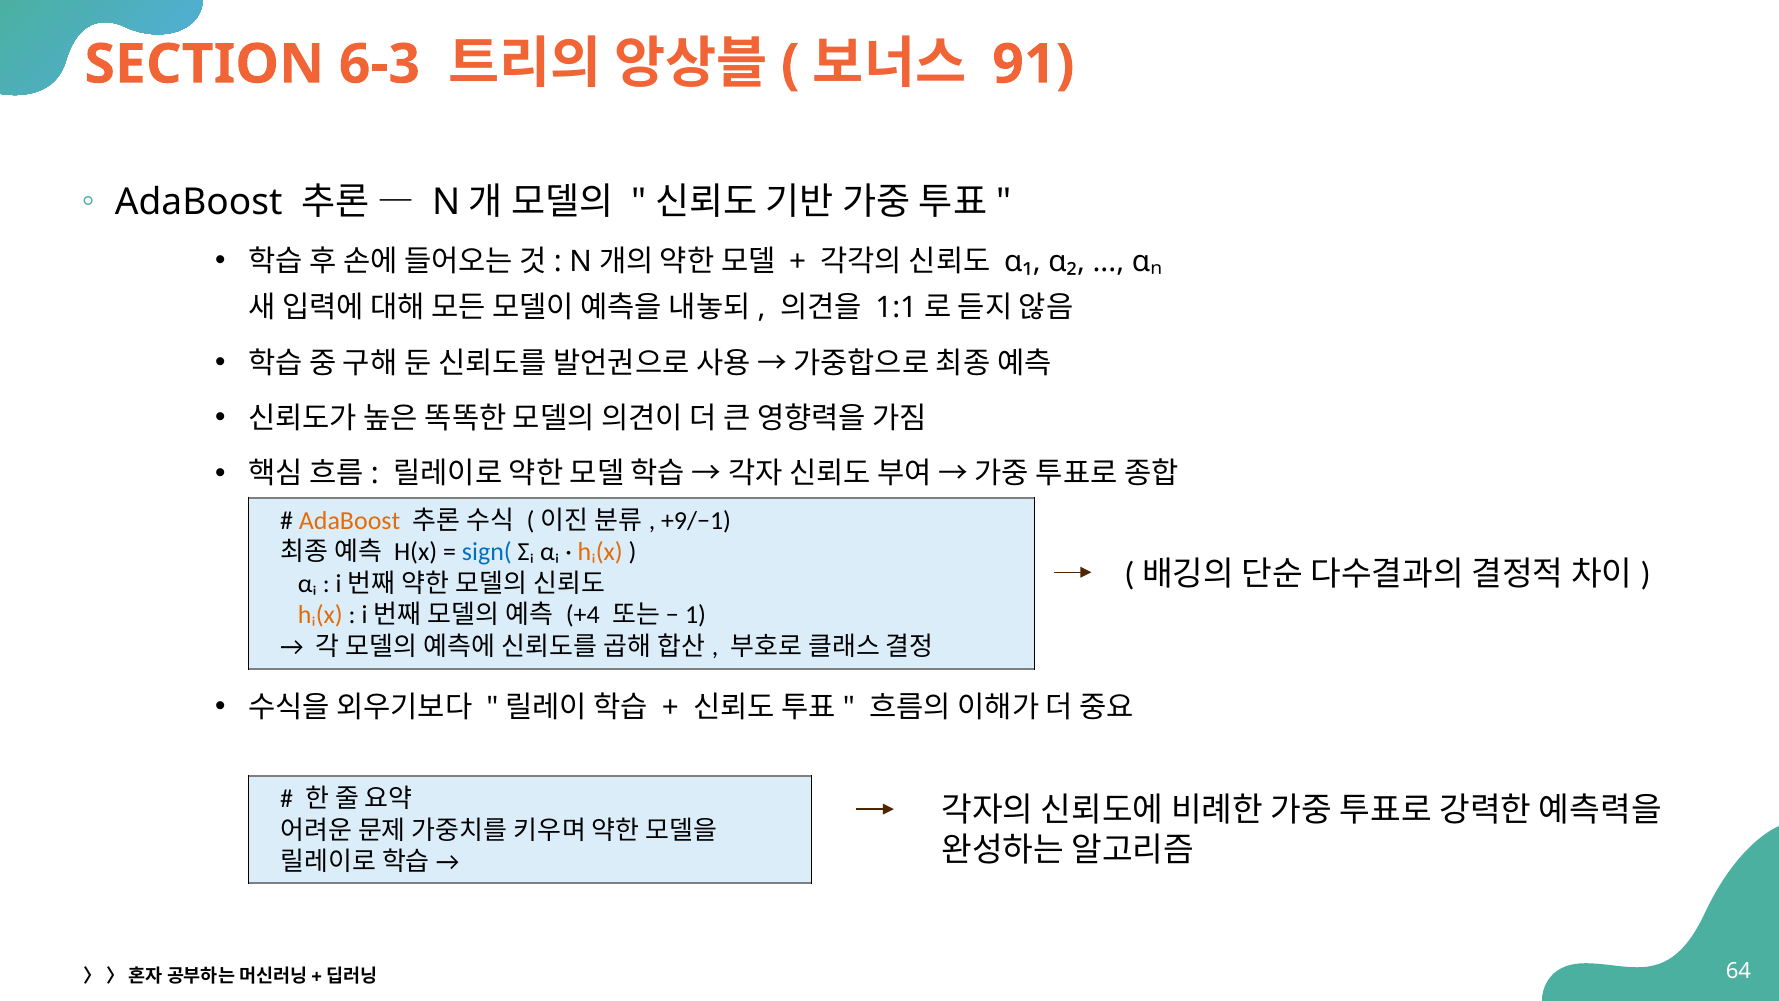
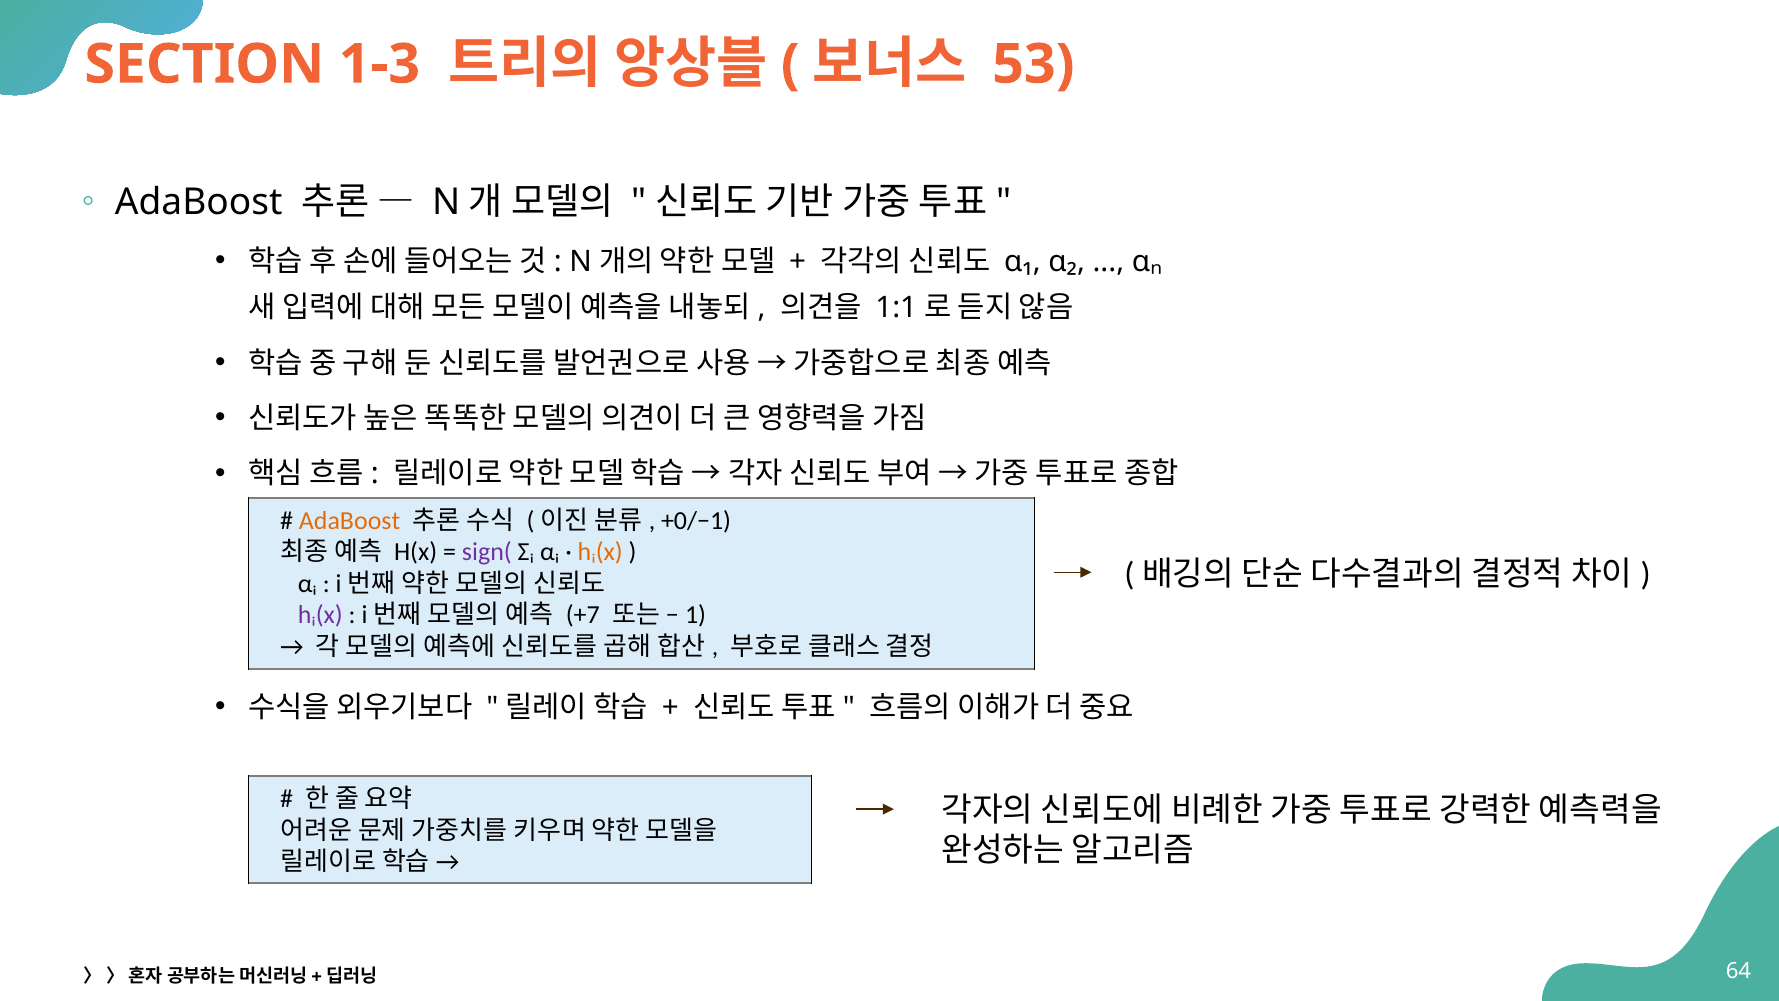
6-3: 6-3 -> 1-3 (379, 64)
91: 91 -> 53 (1033, 64)
+9/−1: +9/−1 -> +0/−1 (696, 521)
sign( colour: blue -> purple (487, 552)
hᵢ(x colour: orange -> purple (320, 615)
+4: +4 -> +7 (583, 615)
